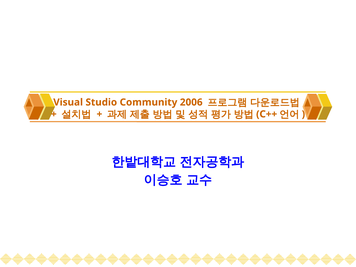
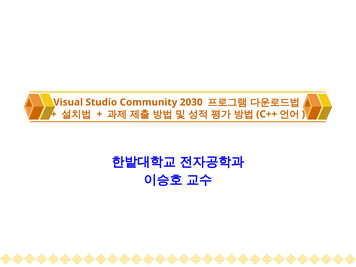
2006: 2006 -> 2030 (191, 102)
